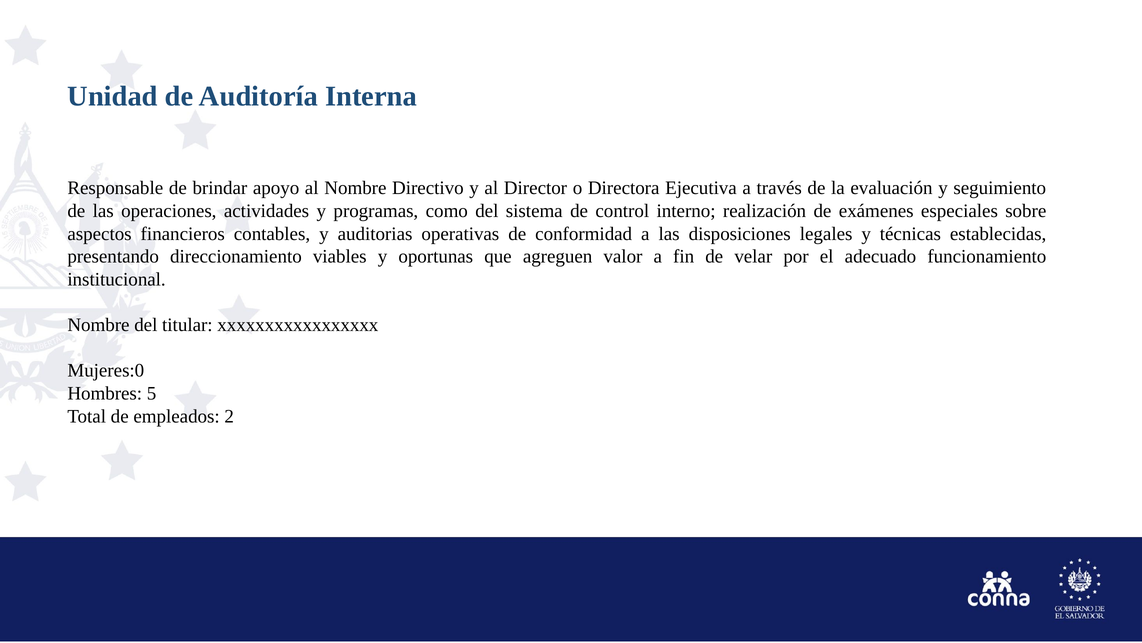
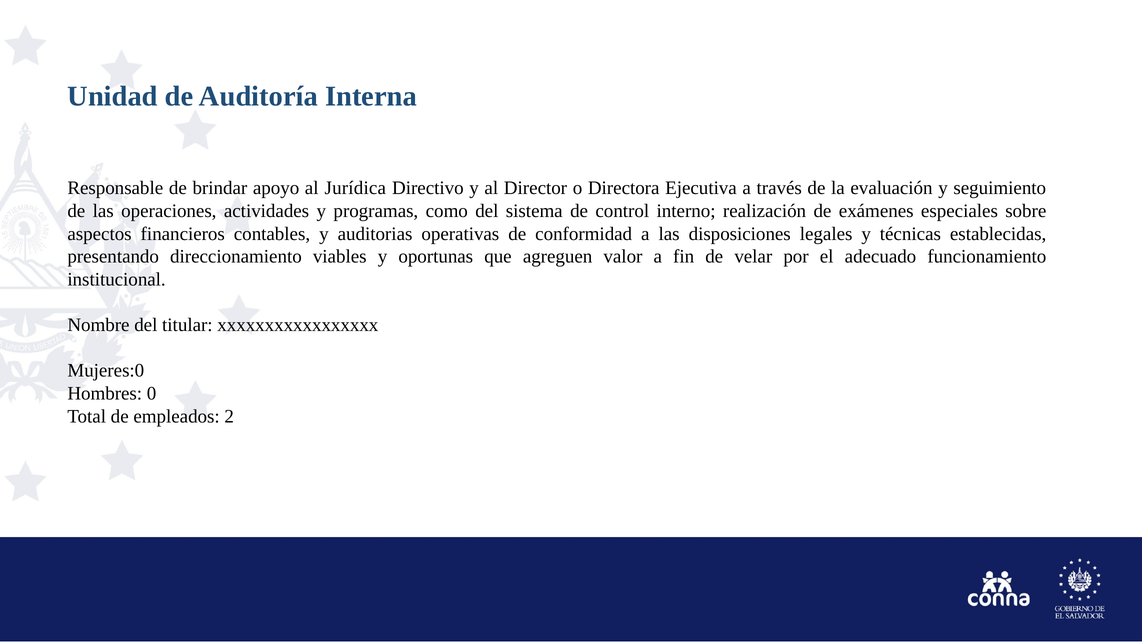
al Nombre: Nombre -> Jurídica (355, 188)
5: 5 -> 0 (152, 393)
